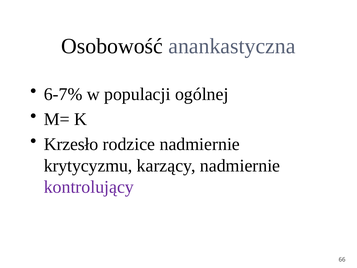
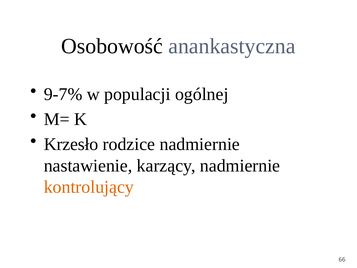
6-7%: 6-7% -> 9-7% (63, 94)
krytycyzmu: krytycyzmu -> nastawienie (88, 165)
kontrolujący colour: purple -> orange (89, 187)
